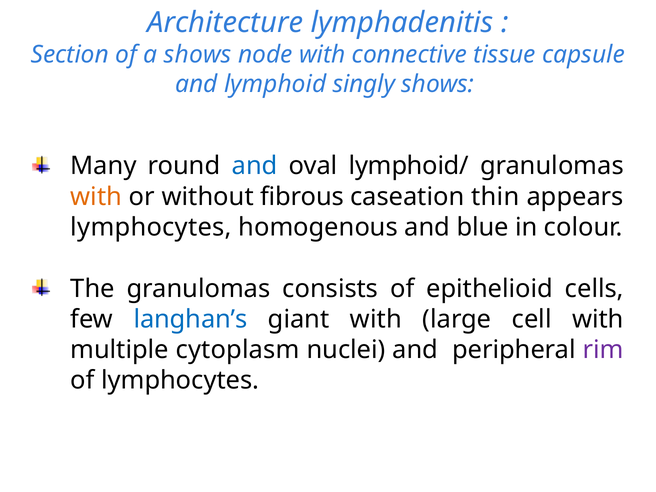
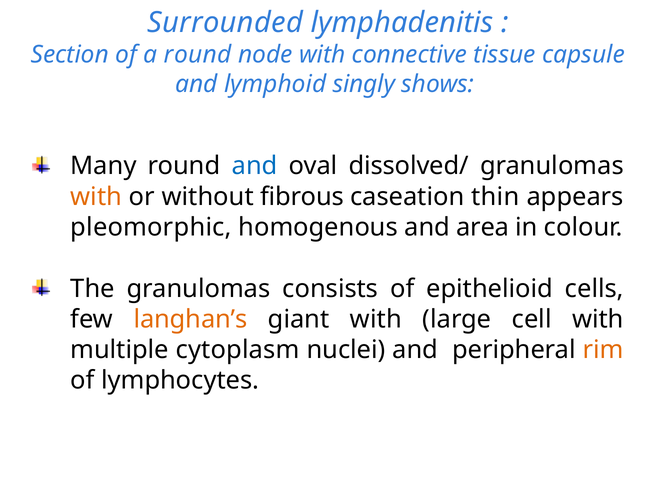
Architecture: Architecture -> Surrounded (225, 23)
a shows: shows -> round (198, 55)
lymphoid/: lymphoid/ -> dissolved/ (409, 166)
lymphocytes: lymphocytes -> pleomorphic (151, 227)
blue: blue -> area (483, 227)
langhan’s colour: blue -> orange (191, 319)
rim colour: purple -> orange (603, 350)
